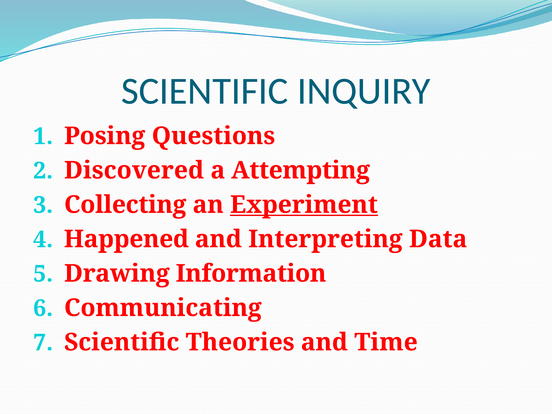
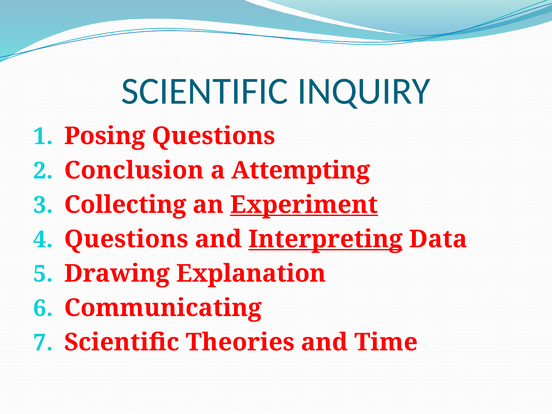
Discovered: Discovered -> Conclusion (134, 170)
Happened: Happened -> Questions (126, 239)
Interpreting underline: none -> present (325, 239)
Information: Information -> Explanation (251, 274)
